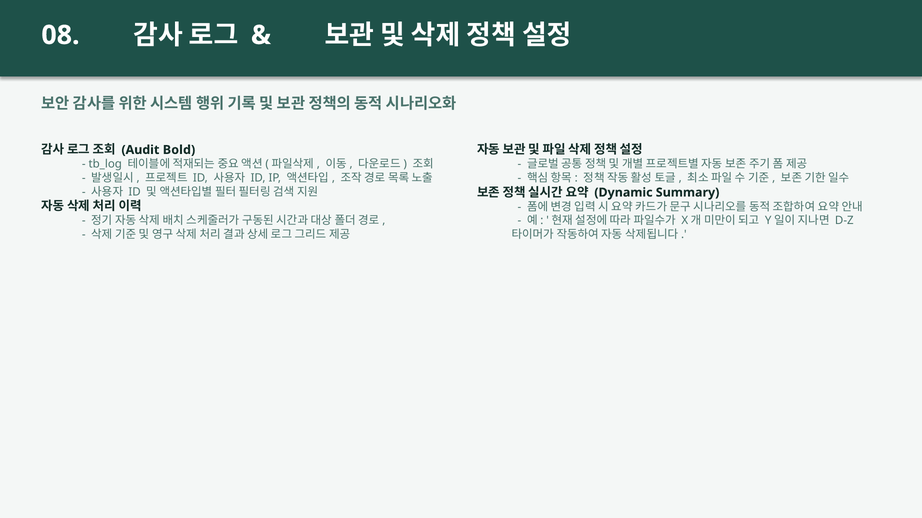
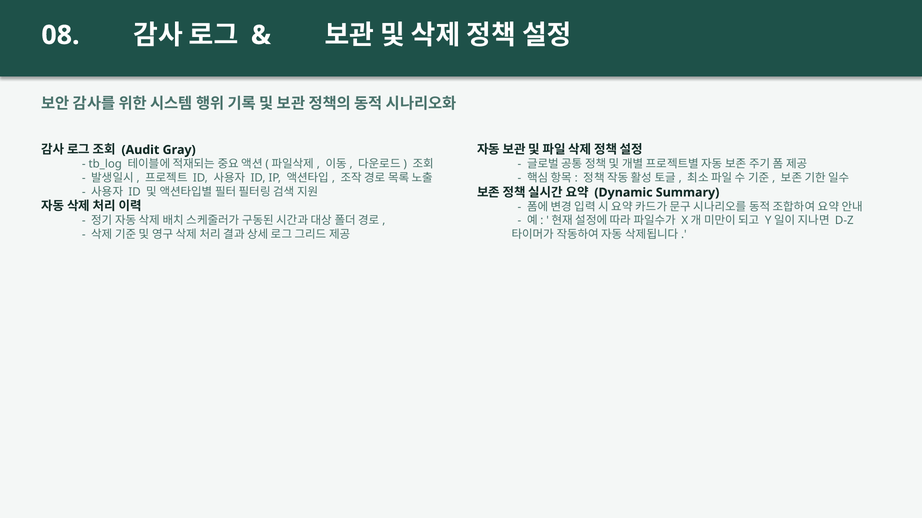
Bold: Bold -> Gray (179, 150)
